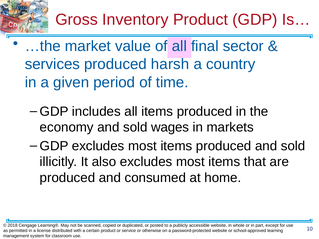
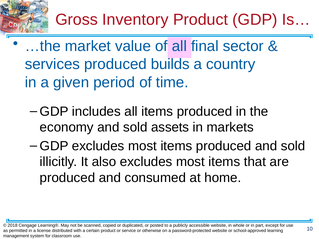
harsh: harsh -> builds (170, 64)
wages: wages -> assets (170, 127)
